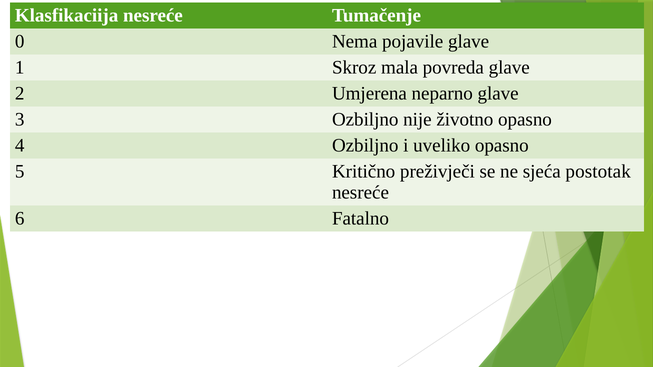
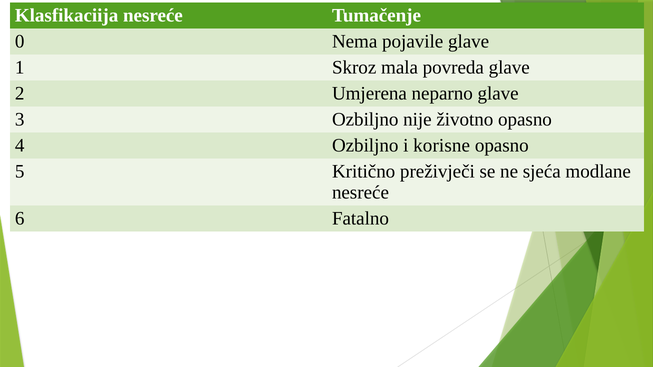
uveliko: uveliko -> korisne (442, 146)
postotak: postotak -> modlane (598, 172)
